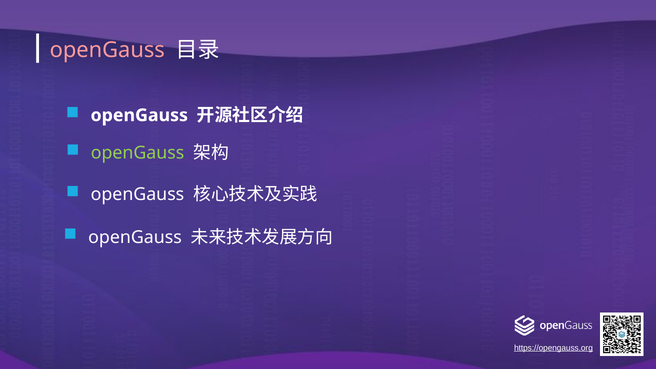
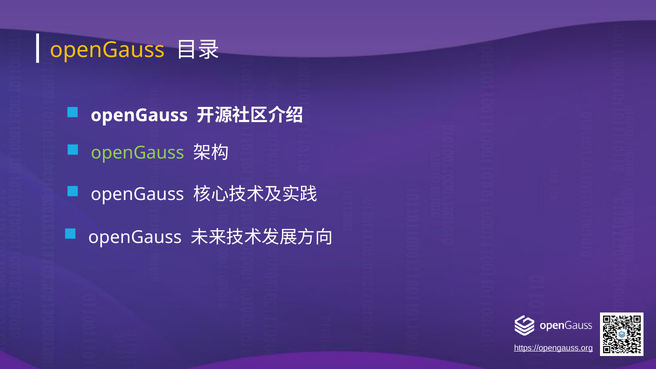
openGauss colour: pink -> yellow (107, 50)
